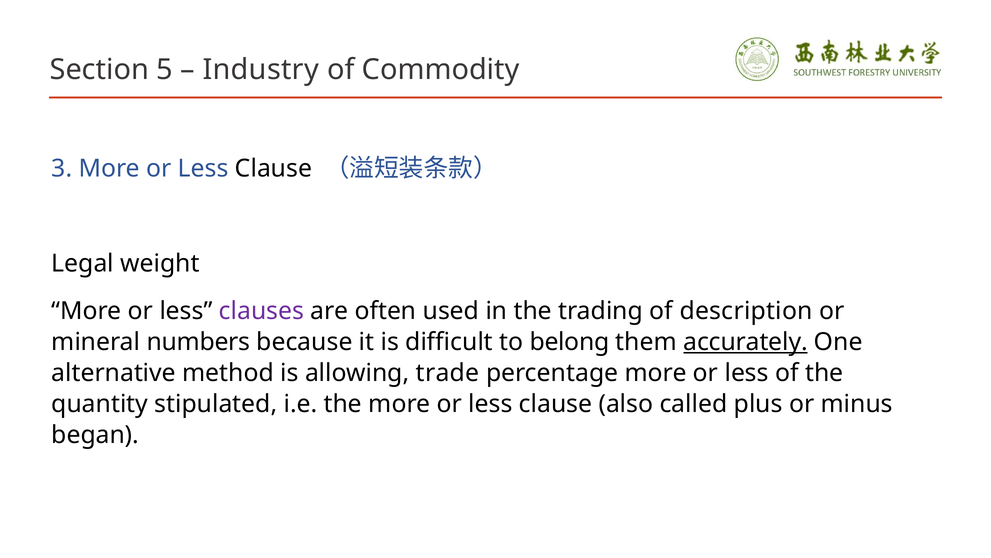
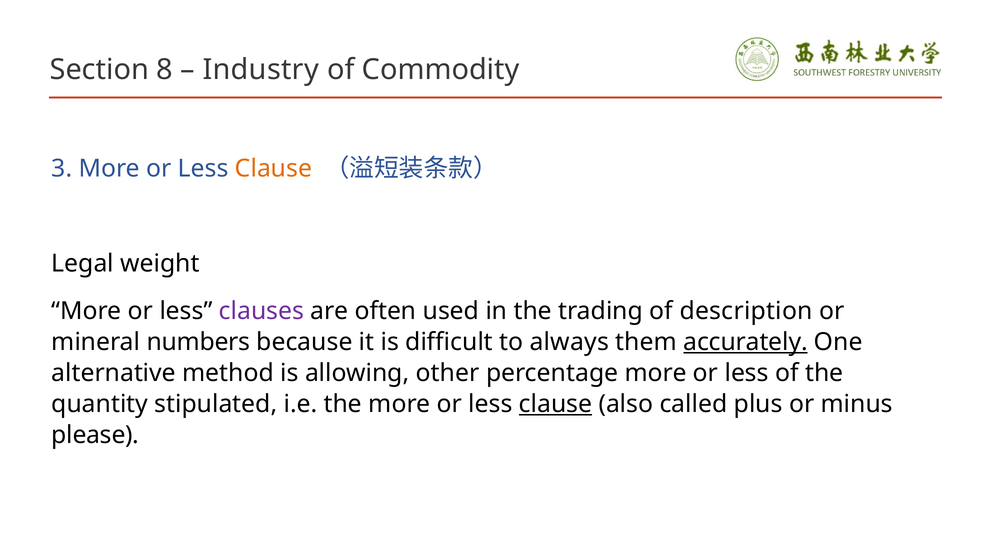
5: 5 -> 8 (165, 69)
Clause colour: black -> orange (274, 168)
belong: belong -> always (569, 342)
trade: trade -> other (448, 373)
clause underline: none -> present (556, 404)
began: began -> please (95, 434)
